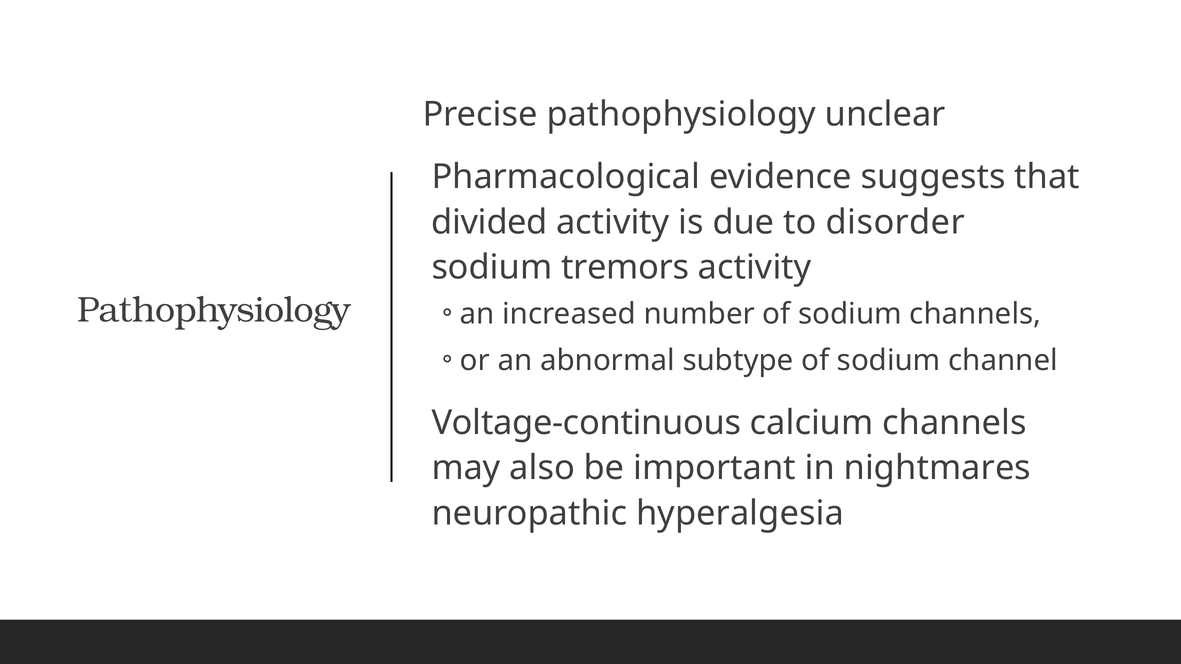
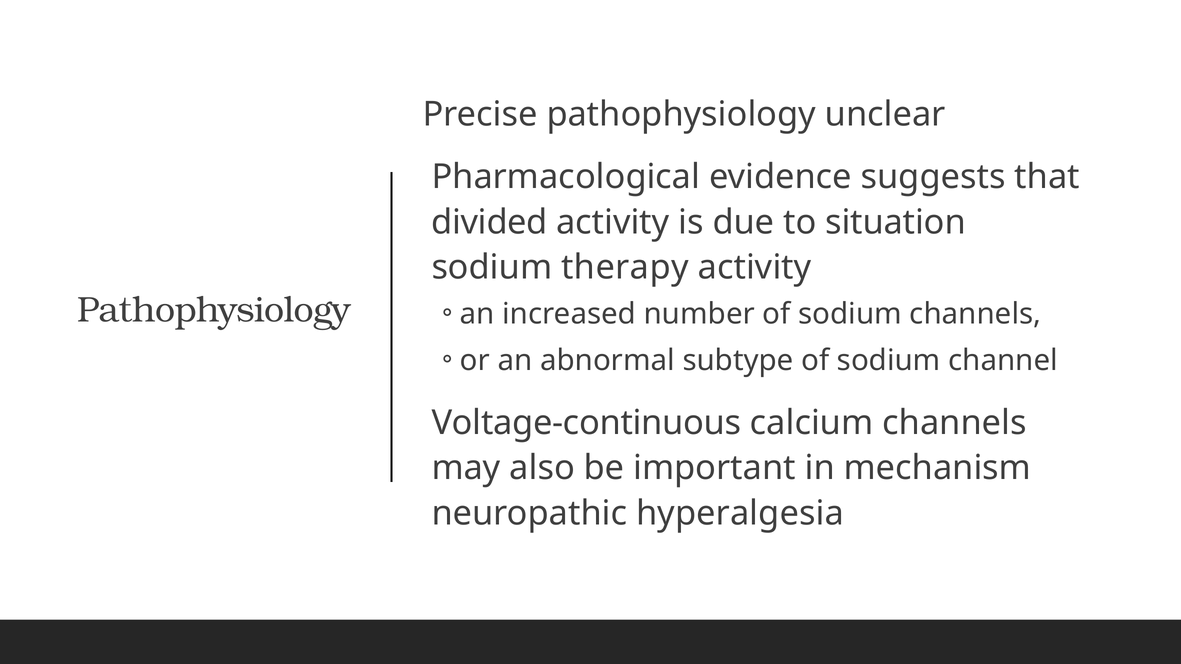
disorder: disorder -> situation (896, 222)
tremors: tremors -> therapy (625, 268)
nightmares: nightmares -> mechanism (937, 468)
